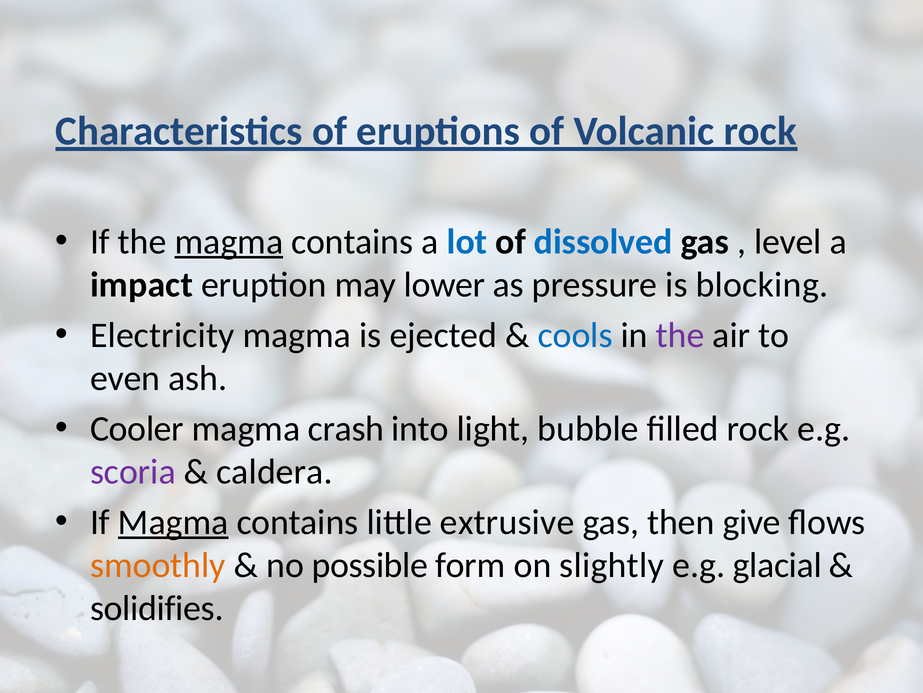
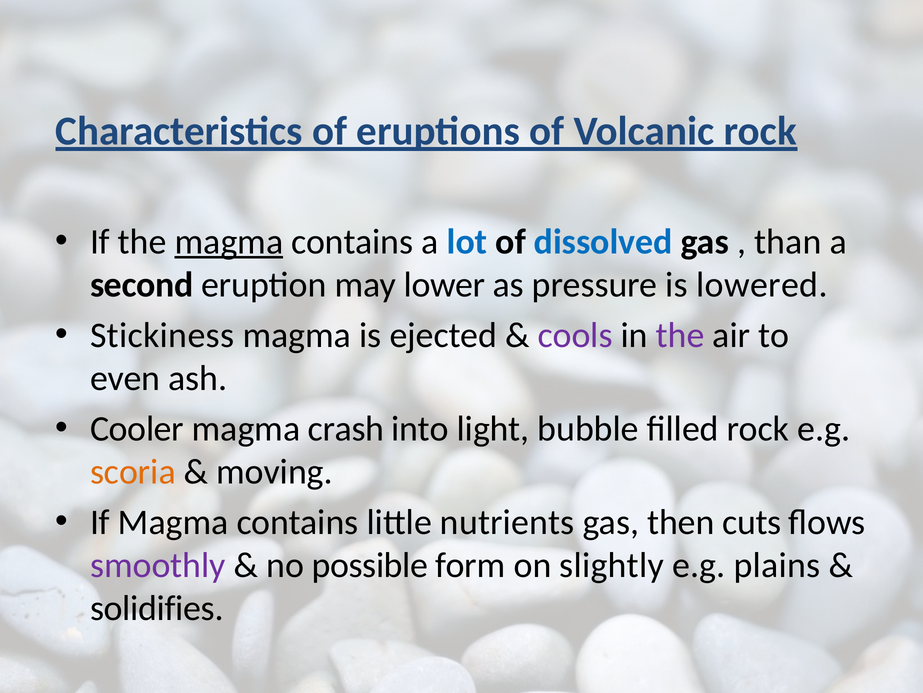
level: level -> than (788, 242)
impact: impact -> second (142, 285)
blocking: blocking -> lowered (762, 285)
Electricity: Electricity -> Stickiness (162, 335)
cools colour: blue -> purple (575, 335)
scoria colour: purple -> orange (133, 471)
caldera: caldera -> moving (275, 471)
Magma underline: present -> none (173, 522)
extrusive: extrusive -> nutrients (507, 522)
give: give -> cuts (752, 522)
smoothly colour: orange -> purple (158, 565)
glacial: glacial -> plains (777, 565)
